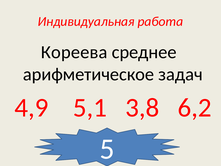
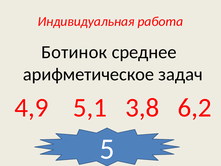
Кореева: Кореева -> Ботинок (74, 52)
